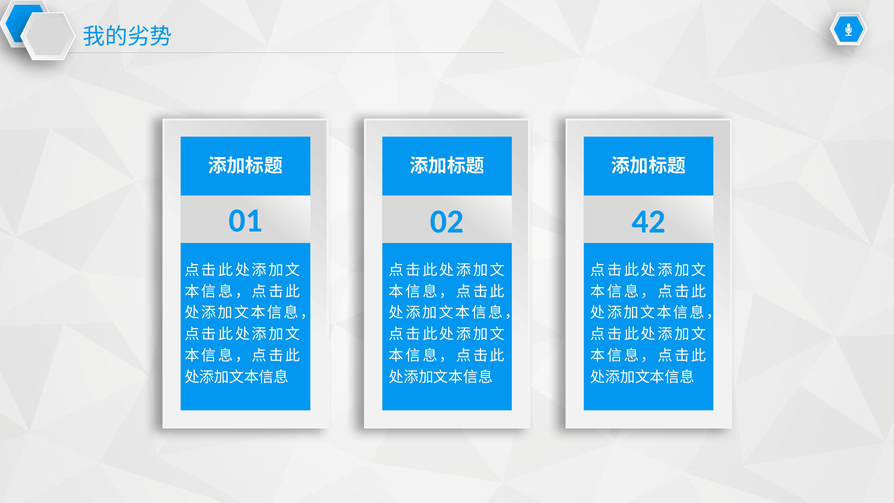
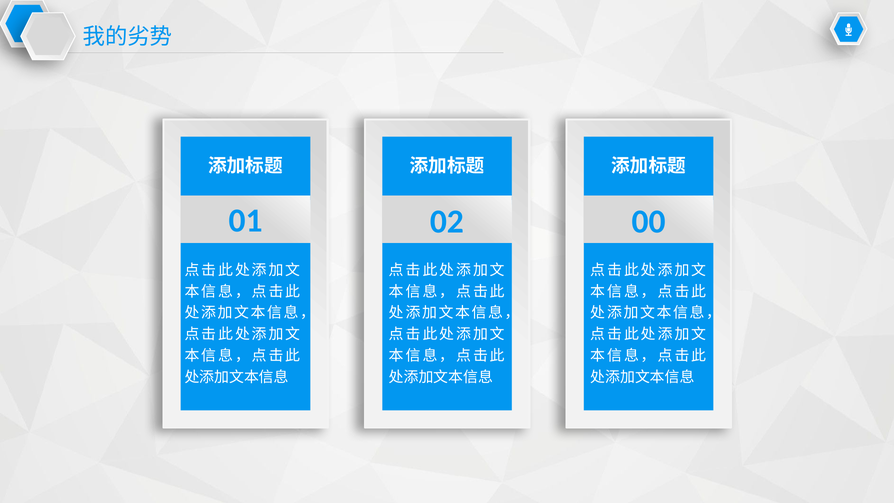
42: 42 -> 00 (649, 222)
